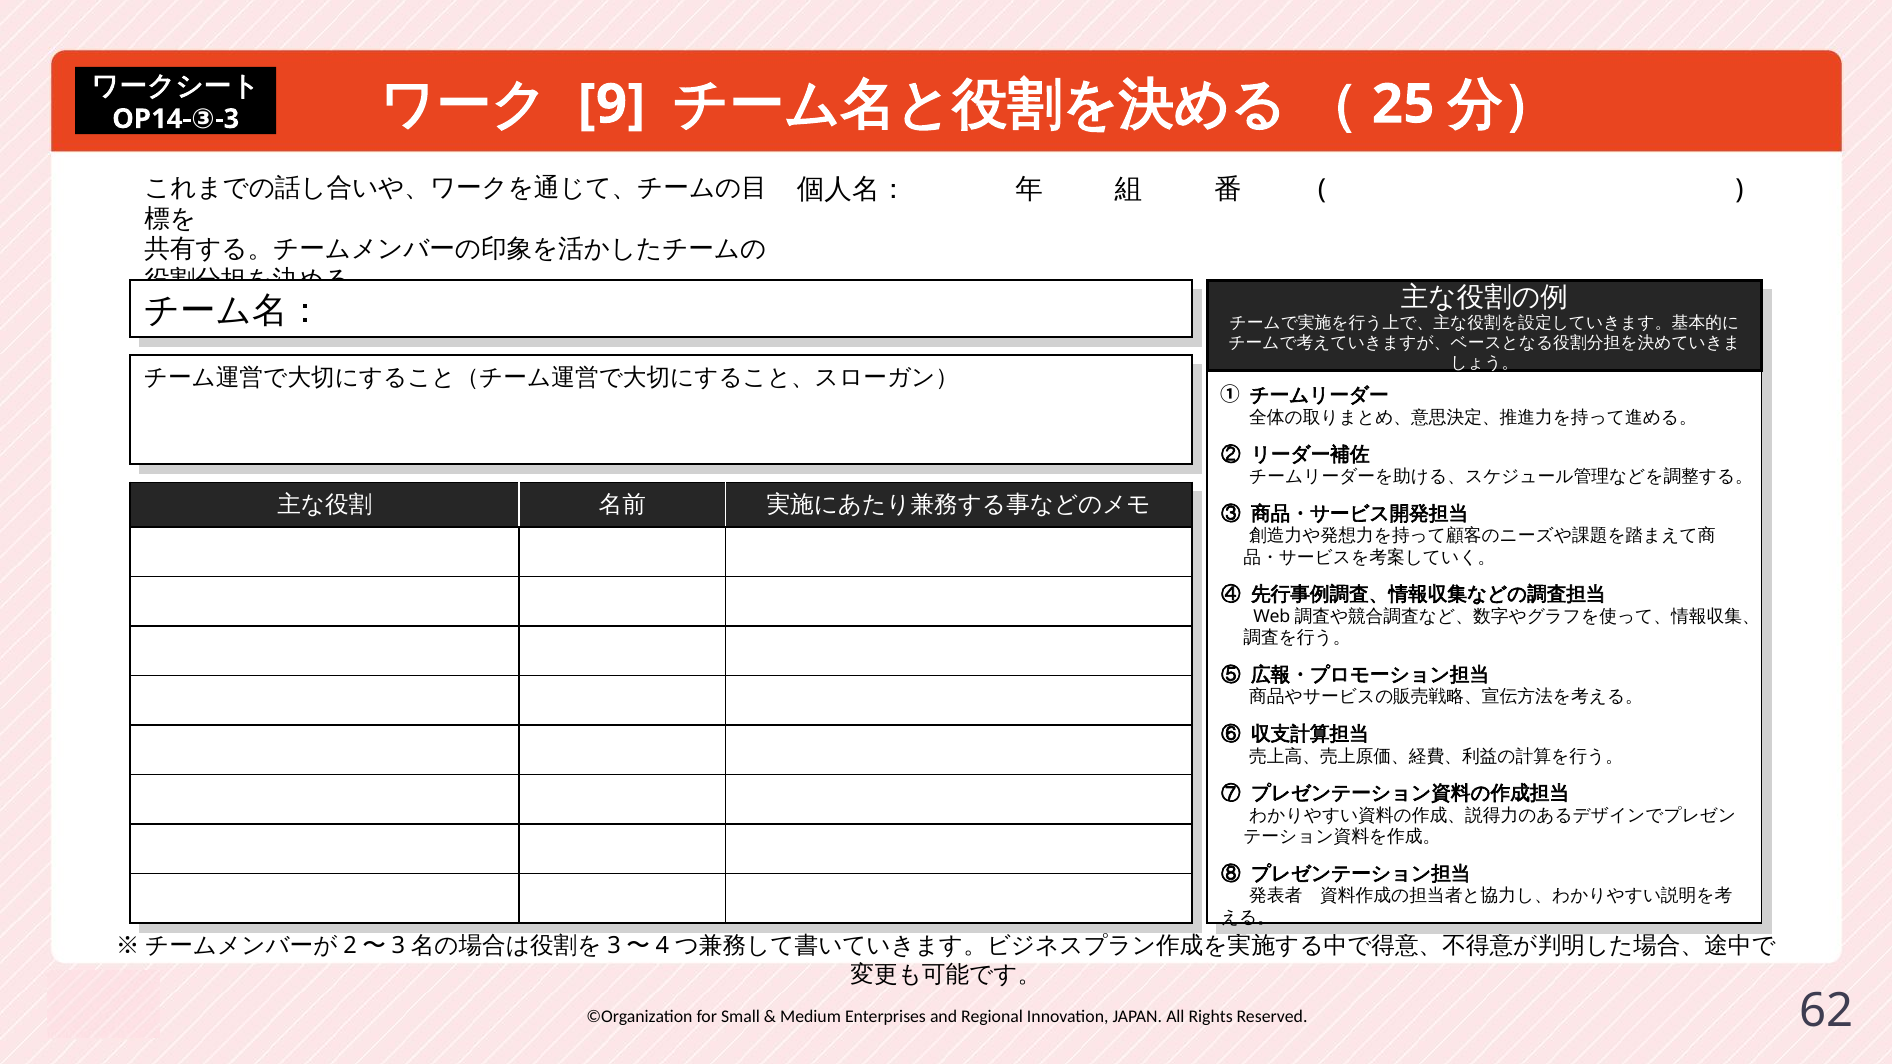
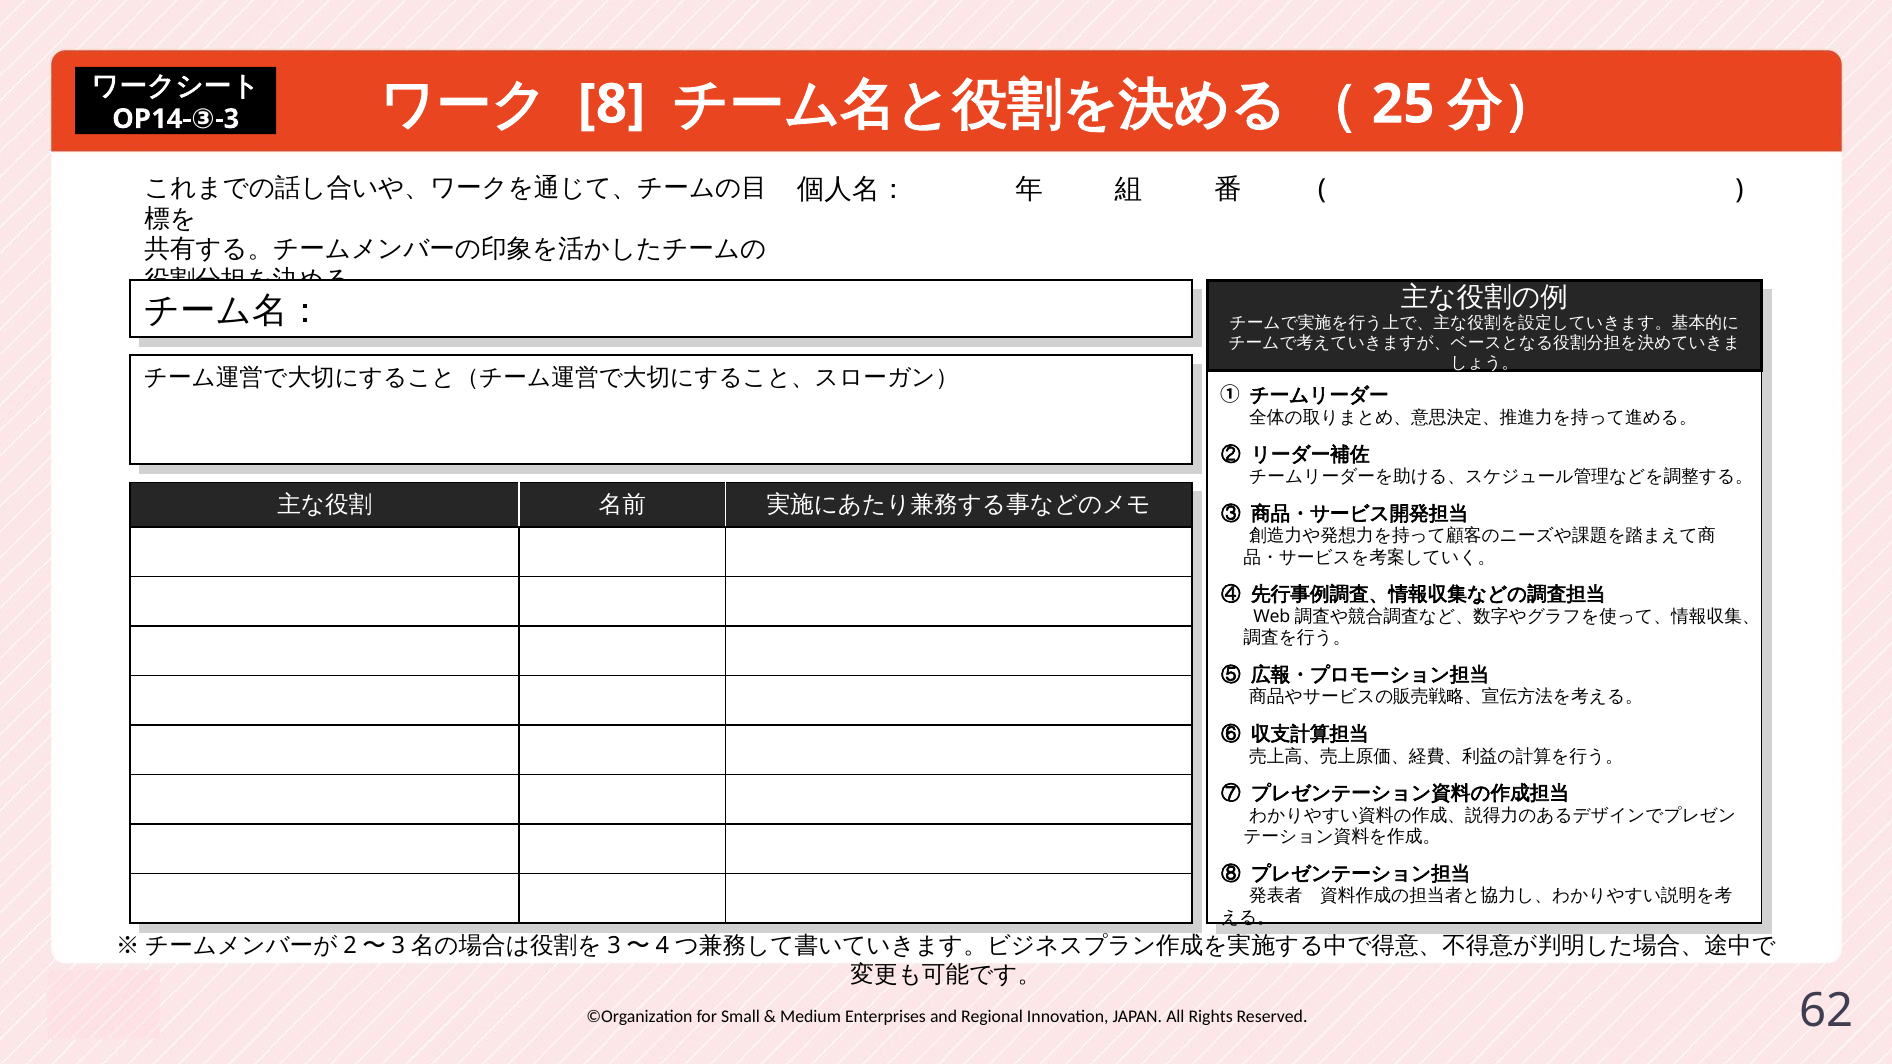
9: 9 -> 8 (611, 104)
